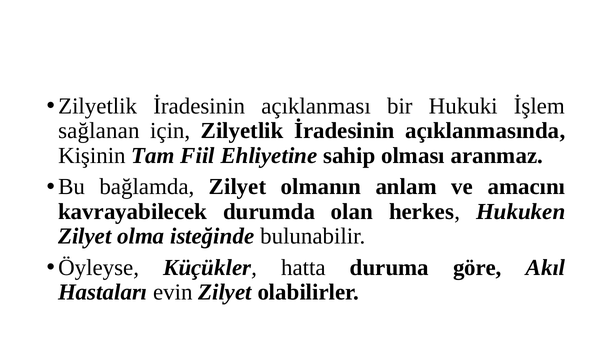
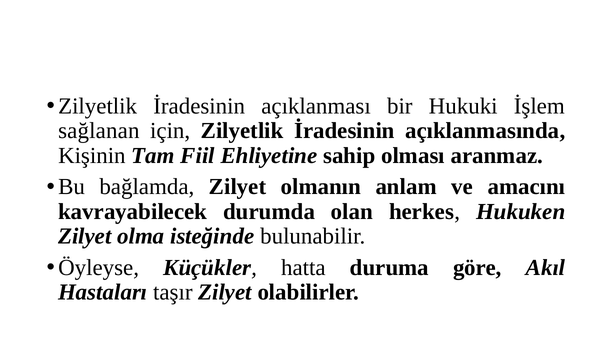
evin: evin -> taşır (173, 292)
